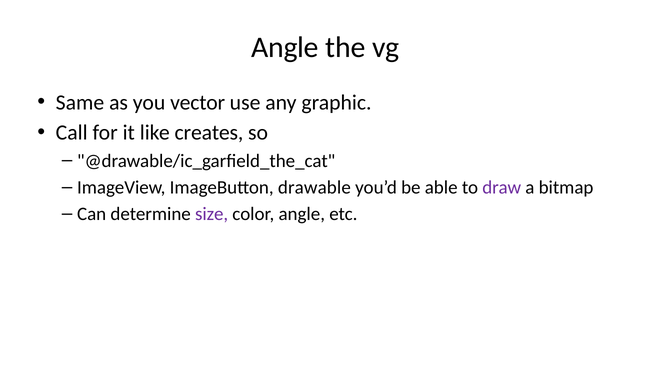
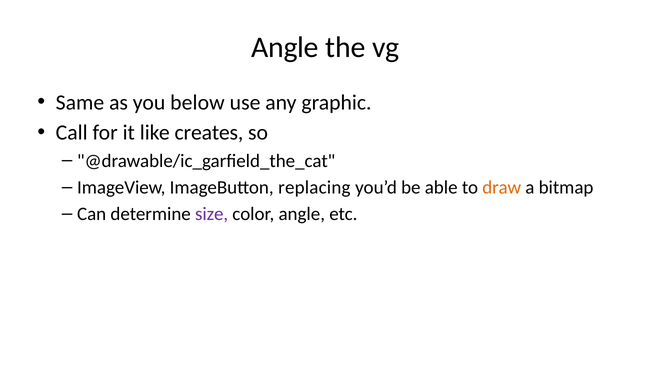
vector: vector -> below (197, 102)
drawable: drawable -> replacing (314, 187)
draw colour: purple -> orange (502, 187)
